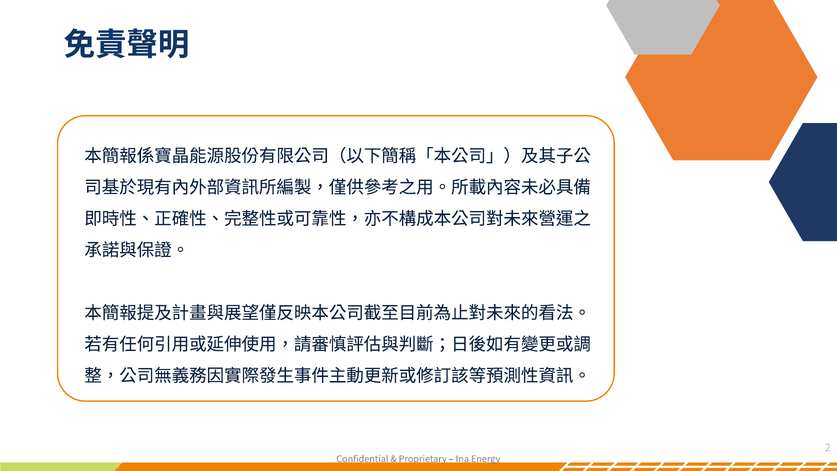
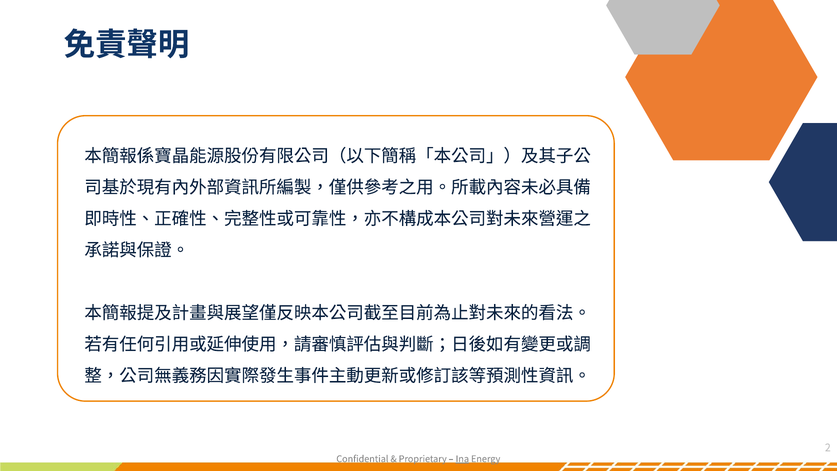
Ina underline: none -> present (462, 459)
